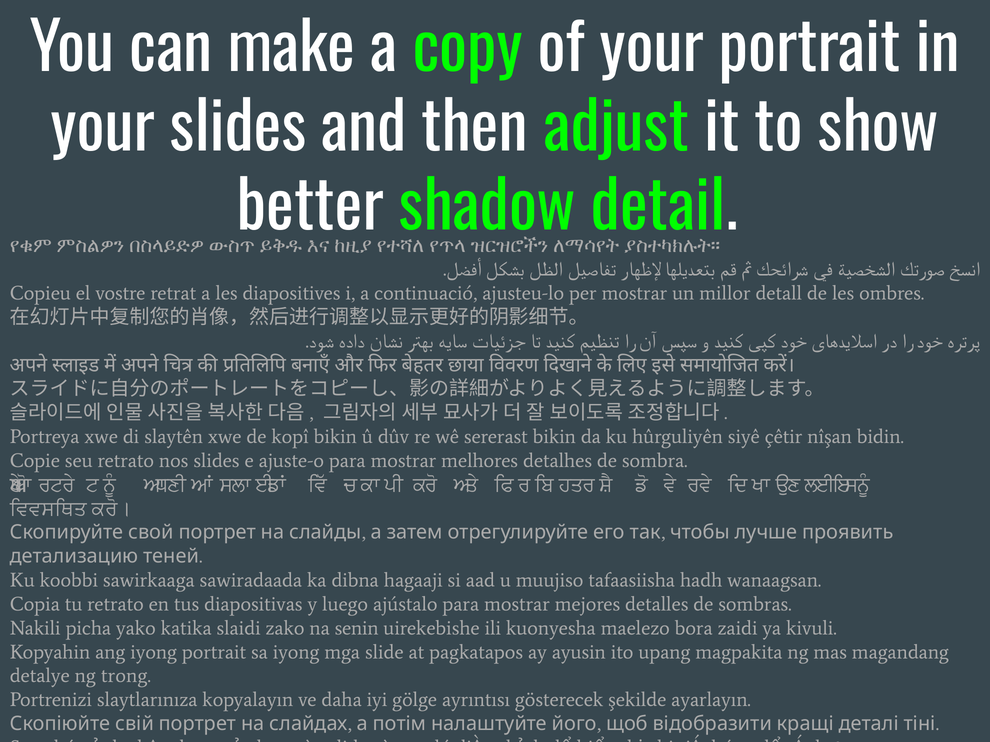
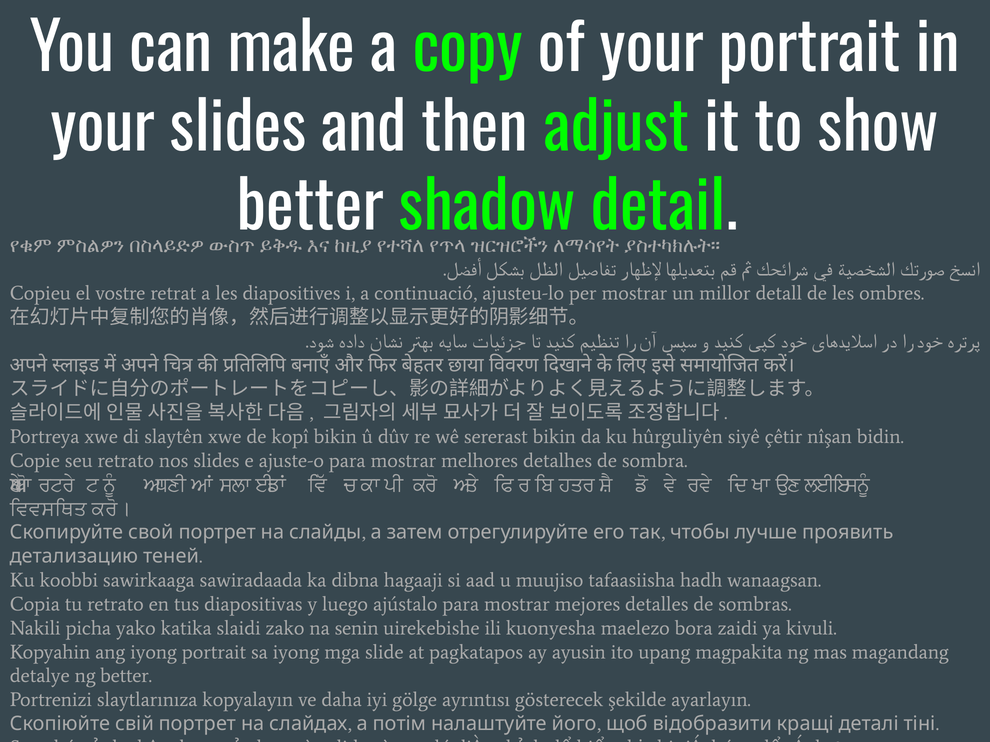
ng trong: trong -> better (126, 676)
